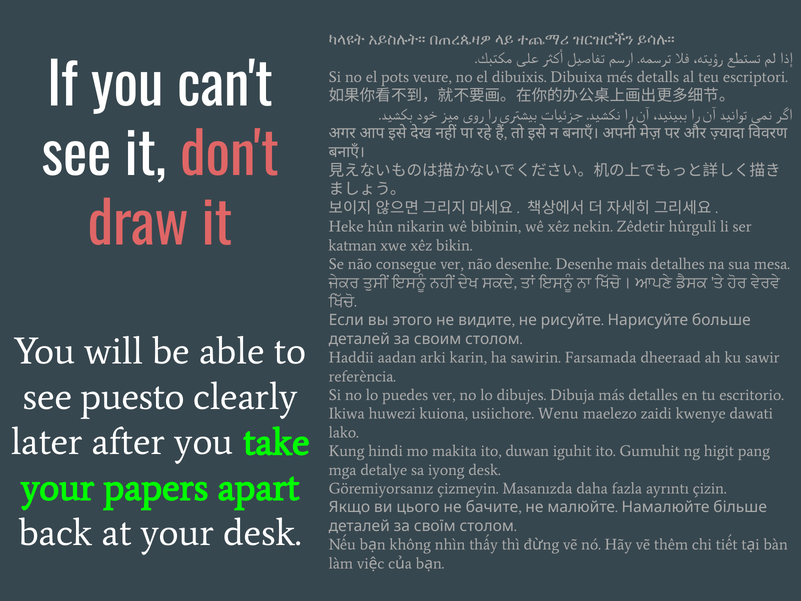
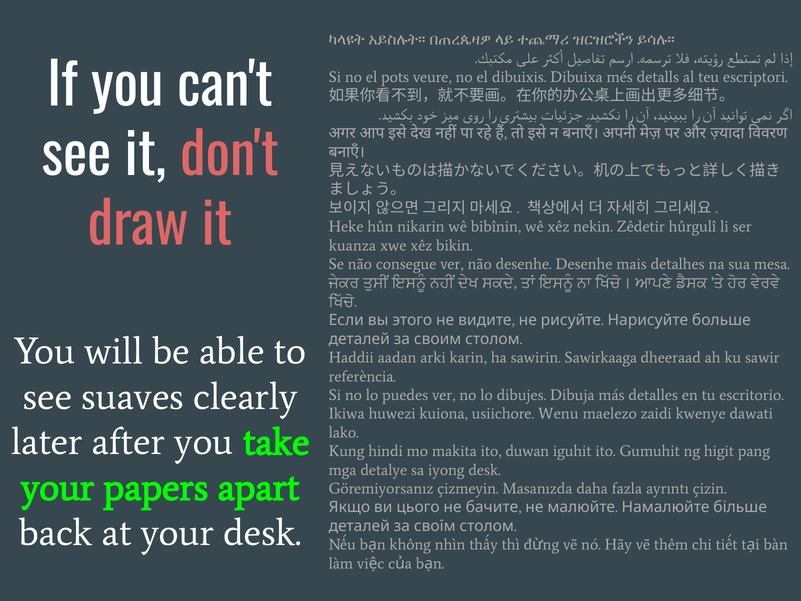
katman: katman -> kuanza (352, 245)
Farsamada: Farsamada -> Sawirkaaga (601, 358)
puesto: puesto -> suaves (133, 396)
